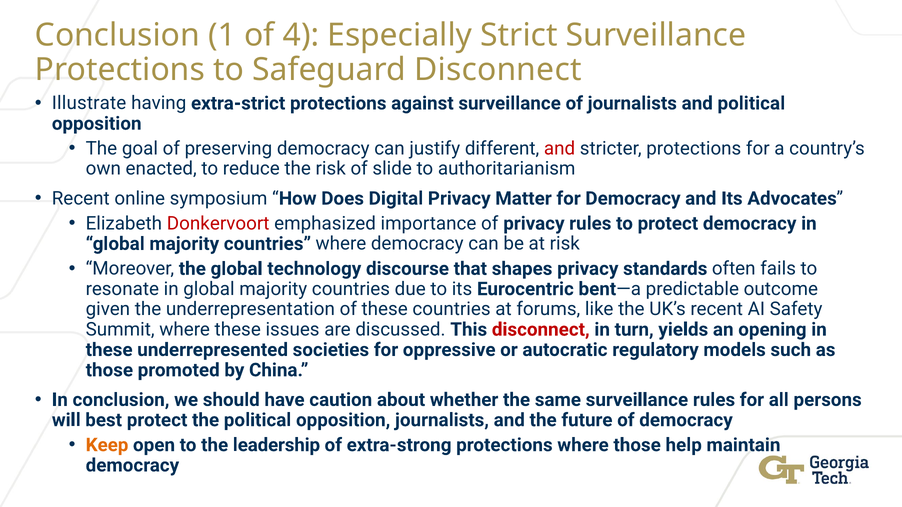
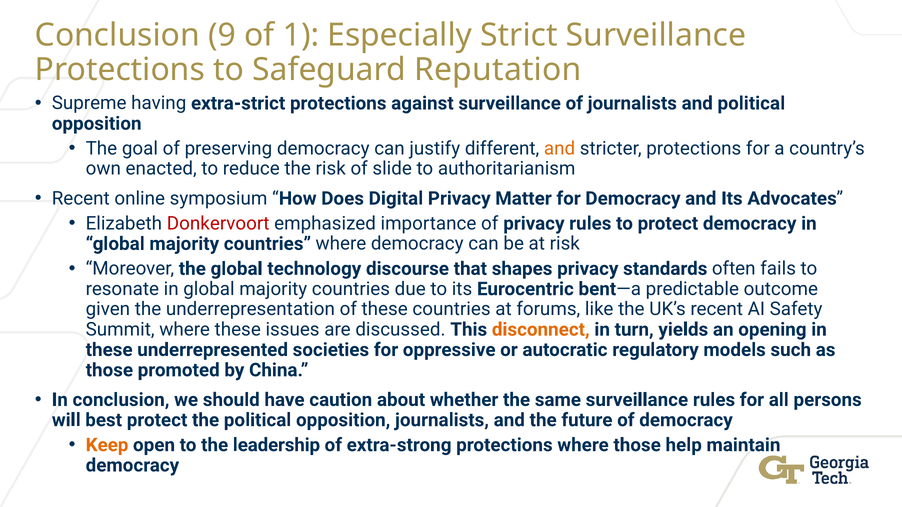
1: 1 -> 9 (222, 35)
4: 4 -> 1 (301, 35)
Safeguard Disconnect: Disconnect -> Reputation (498, 70)
Illustrate: Illustrate -> Supreme (89, 103)
and colour: red -> orange (560, 149)
disconnect colour: red -> orange (541, 330)
